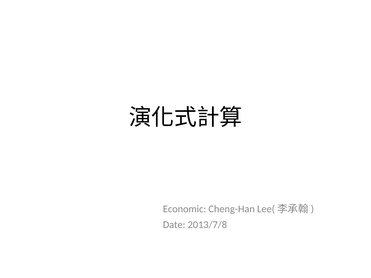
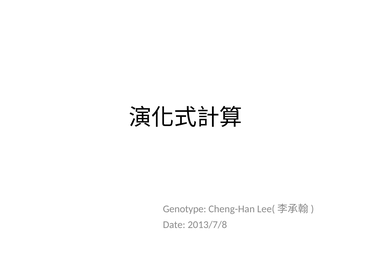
Economic: Economic -> Genotype (185, 209)
